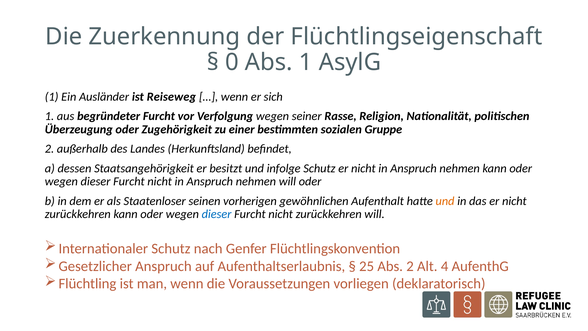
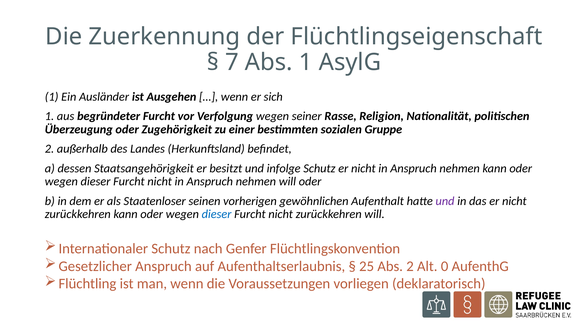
0: 0 -> 7 (232, 62)
Reiseweg: Reiseweg -> Ausgehen (171, 97)
und colour: orange -> purple (445, 201)
4: 4 -> 0 (445, 266)
